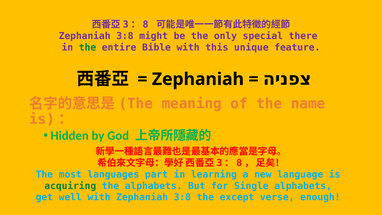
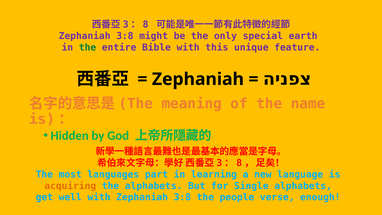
there: there -> earth (303, 36)
acquiring colour: green -> orange (70, 186)
except: except -> people (237, 197)
